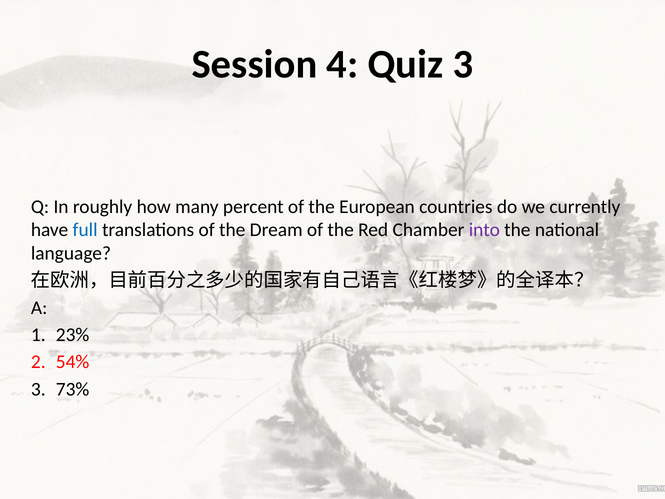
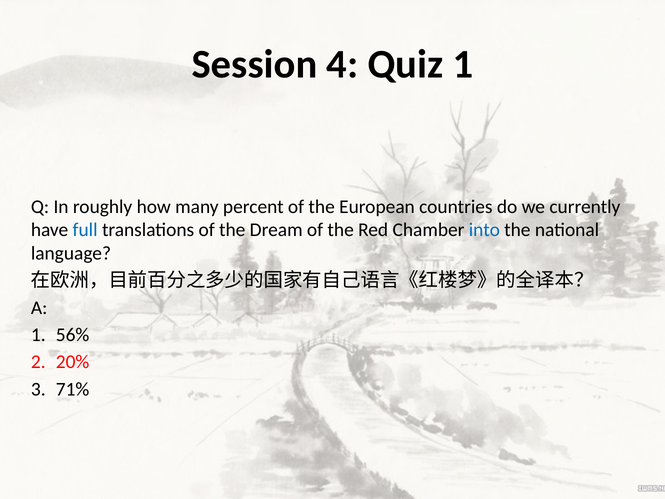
Quiz 3: 3 -> 1 (463, 64)
into colour: purple -> blue (484, 230)
23%: 23% -> 56% (73, 335)
54%: 54% -> 20% (73, 362)
73%: 73% -> 71% (73, 389)
